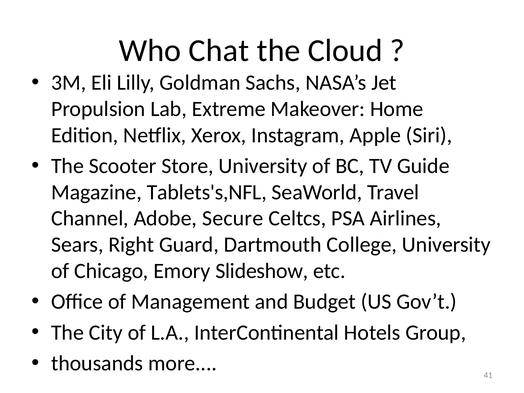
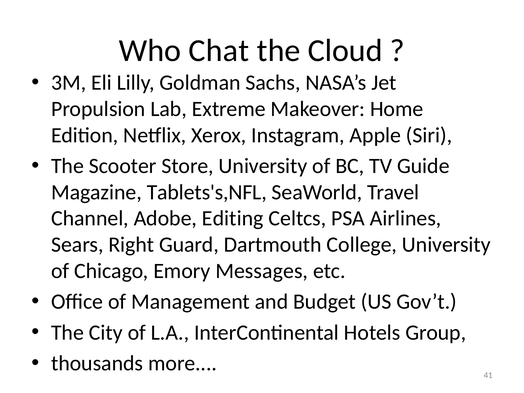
Secure: Secure -> Editing (233, 218)
Slideshow: Slideshow -> Messages (262, 271)
